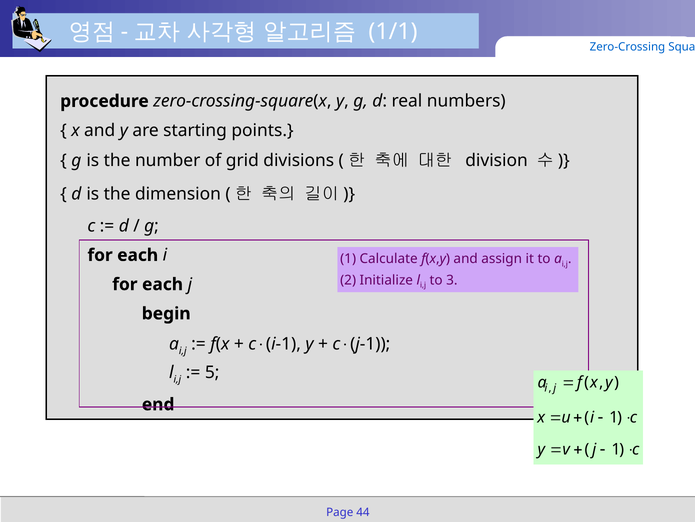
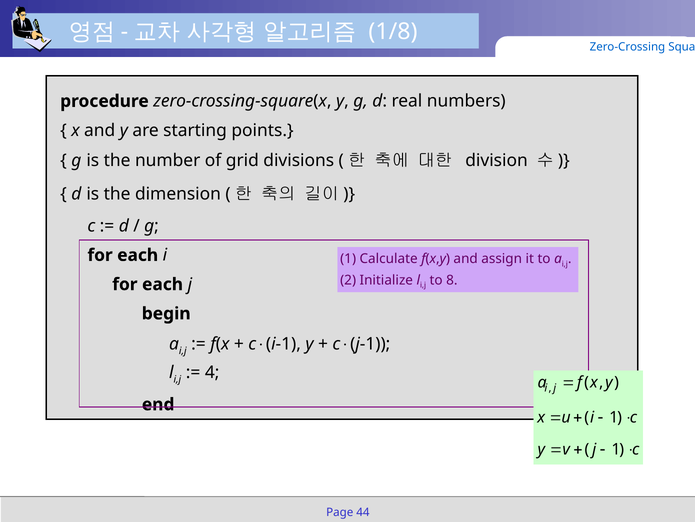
1/1: 1/1 -> 1/8 (393, 31)
3: 3 -> 8 (452, 280)
5: 5 -> 4 (212, 372)
